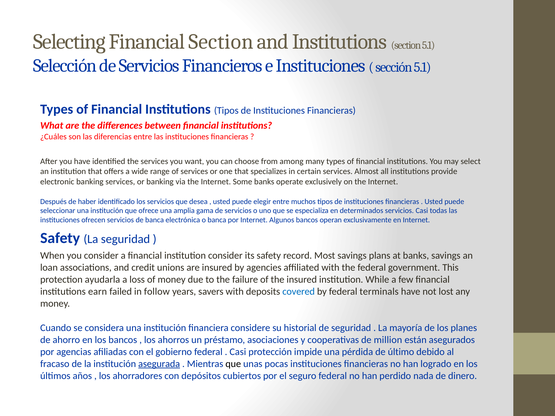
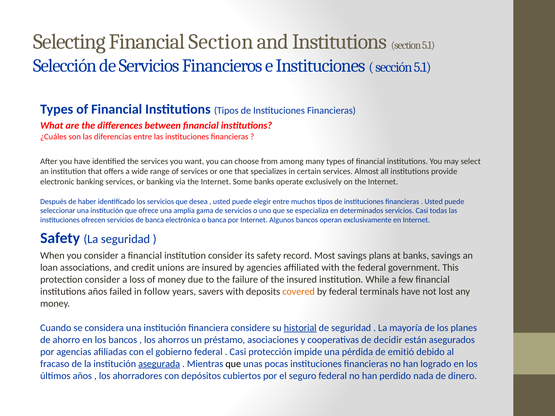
protection ayudarla: ayudarla -> consider (102, 280)
institutions earn: earn -> años (98, 292)
covered colour: blue -> orange (299, 292)
historial underline: none -> present (300, 328)
million: million -> decidir (388, 340)
último: último -> emitió (401, 352)
